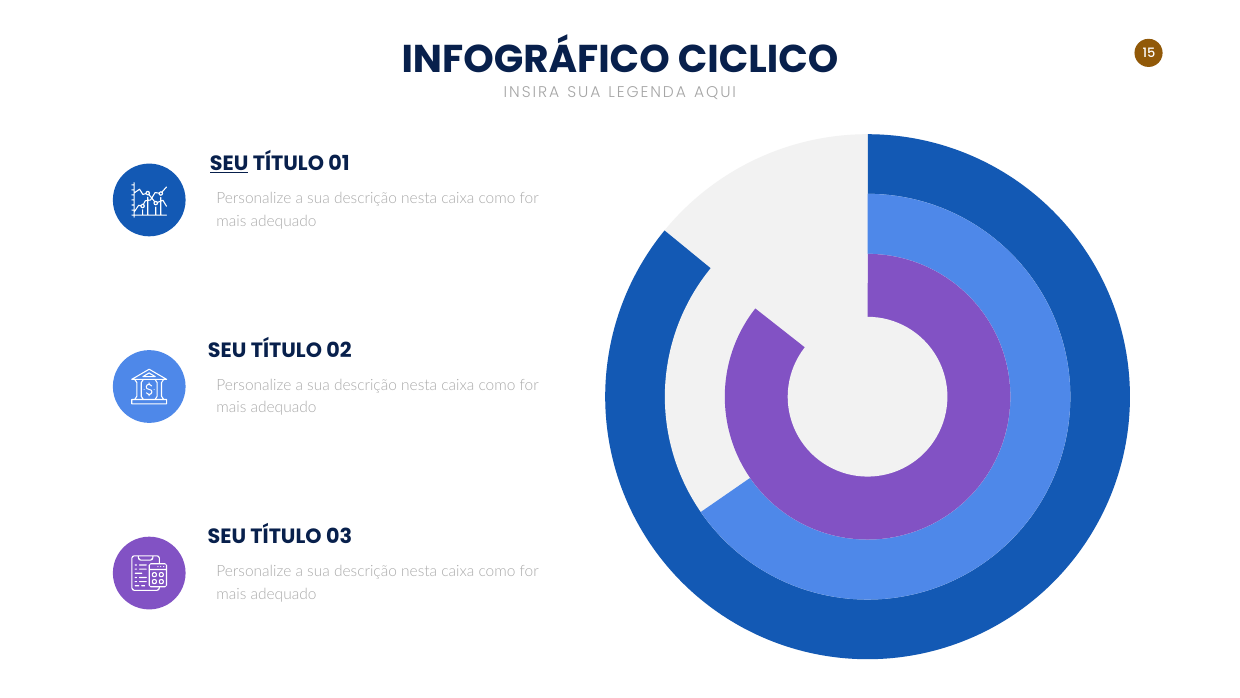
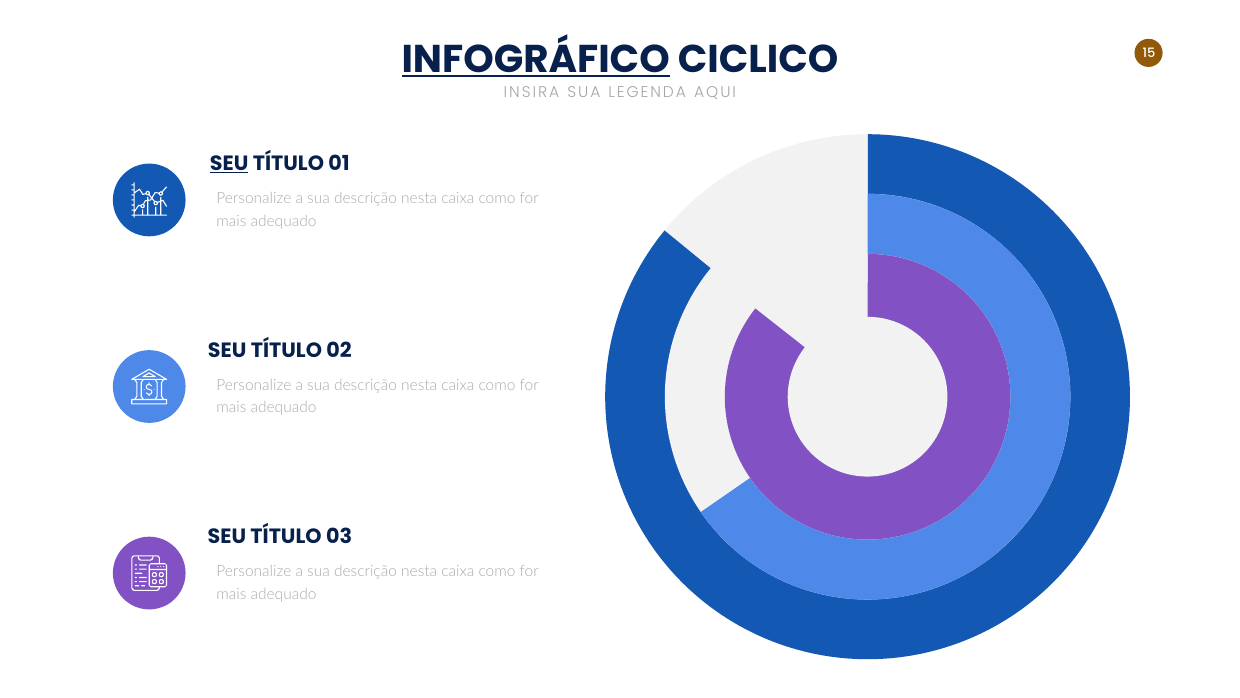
INFOGRÁFICO underline: none -> present (536, 59)
